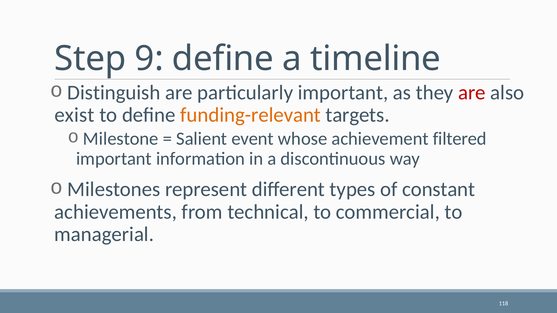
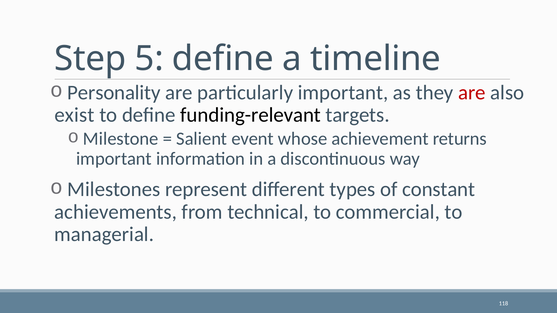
9: 9 -> 5 (149, 59)
Distinguish: Distinguish -> Personality (114, 93)
funding-relevant colour: orange -> black (251, 115)
filtered: filtered -> returns (460, 139)
